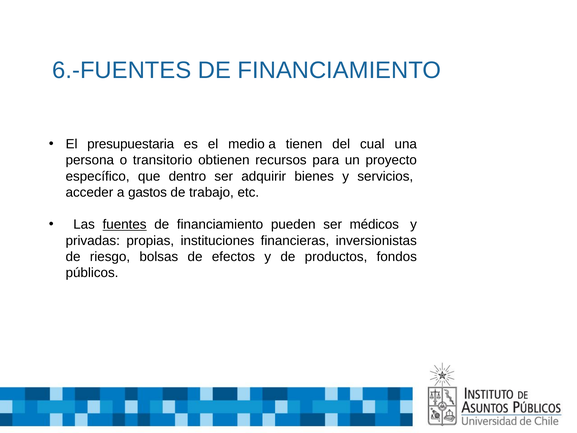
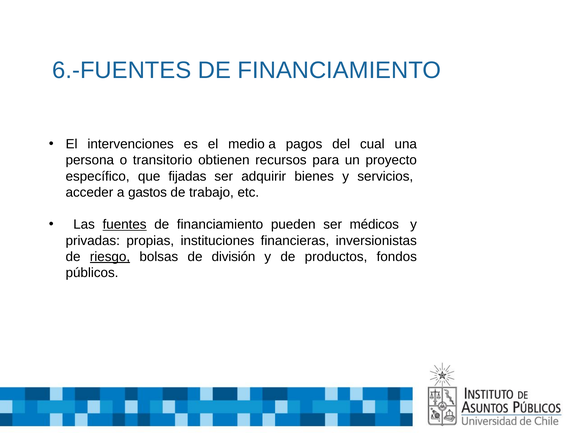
presupuestaria: presupuestaria -> intervenciones (131, 144)
tienen: tienen -> pagos (304, 144)
dentro: dentro -> fijadas (187, 176)
riesgo underline: none -> present (110, 257)
efectos: efectos -> división (233, 257)
